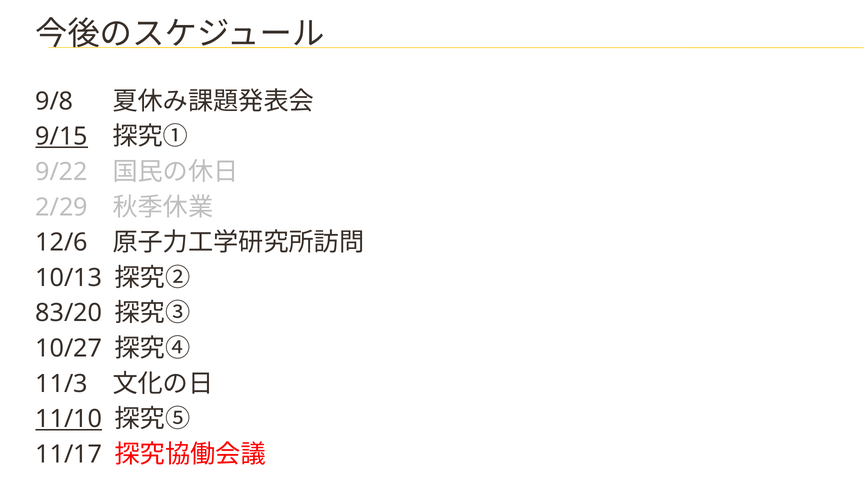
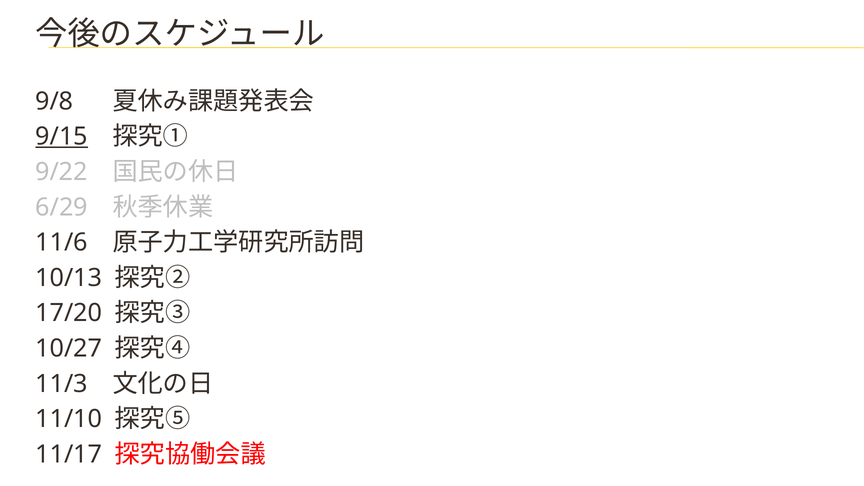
2/29: 2/29 -> 6/29 (62, 207)
12/6: 12/6 -> 11/6 (62, 243)
83/20: 83/20 -> 17/20 (69, 313)
11/10 underline: present -> none (69, 419)
